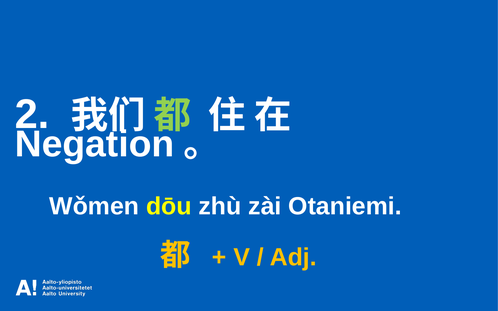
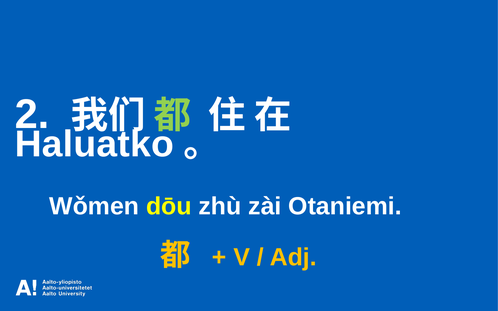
Negation: Negation -> Haluatko (94, 144)
